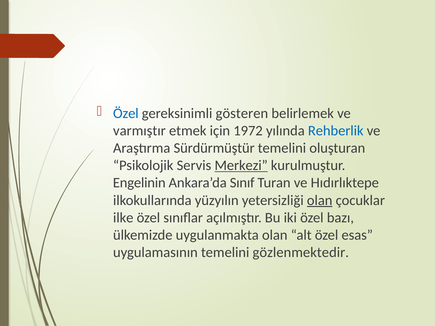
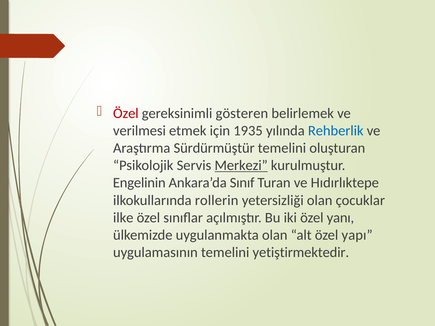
Özel colour: blue -> red (126, 113)
varmıştır: varmıştır -> verilmesi (139, 131)
1972: 1972 -> 1935 (248, 131)
yüzyılın: yüzyılın -> rollerin (217, 200)
olan underline: present -> none (320, 200)
bazı: bazı -> yanı (340, 218)
esas: esas -> yapı (357, 235)
gözlenmektedir: gözlenmektedir -> yetiştirmektedir (301, 253)
